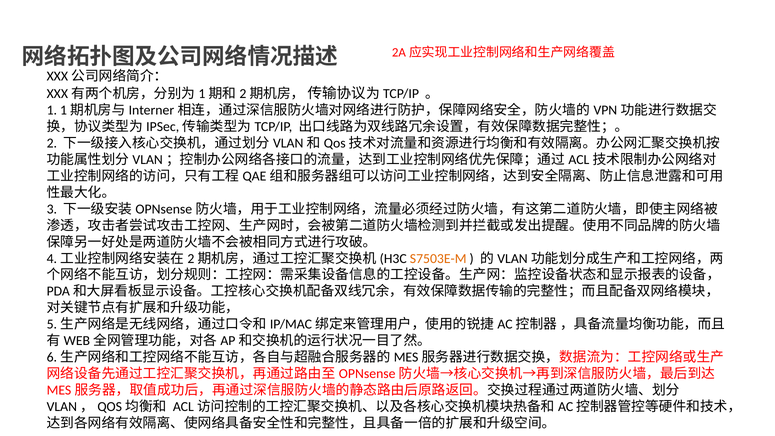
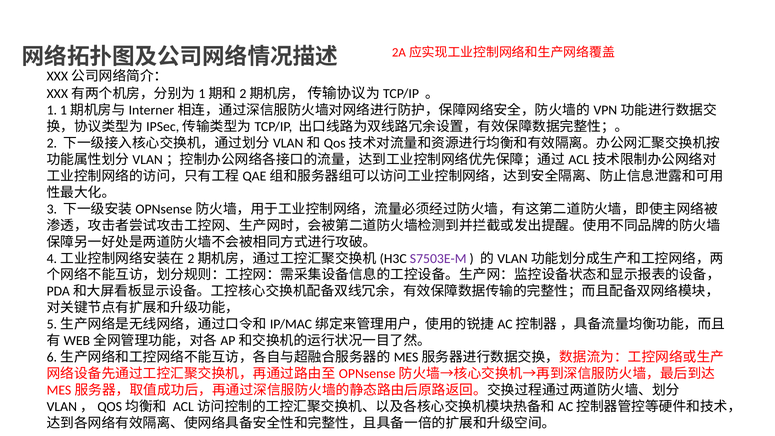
S7503E-M colour: orange -> purple (438, 258)
